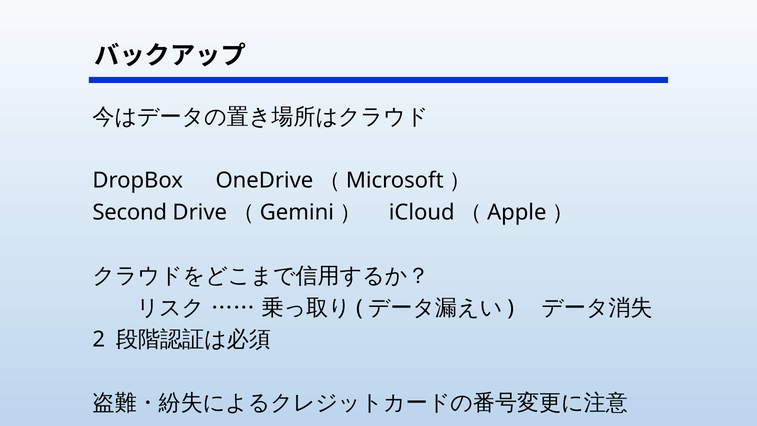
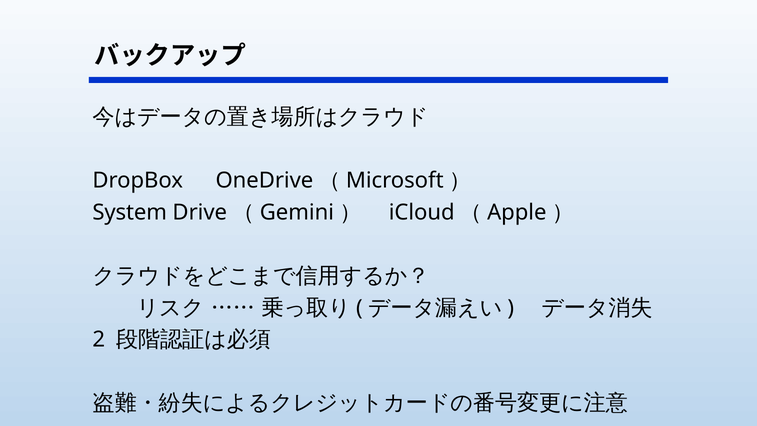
Second: Second -> System (130, 212)
